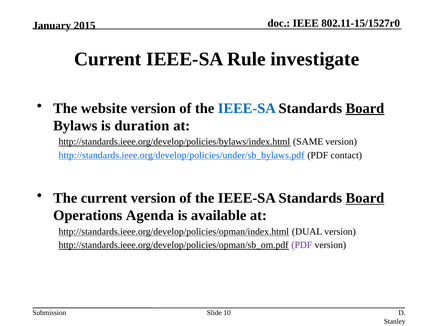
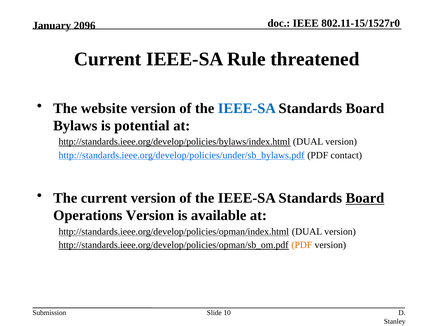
2015: 2015 -> 2096 (85, 25)
investigate: investigate -> threatened (315, 59)
Board underline: present -> none (365, 108)
duration: duration -> potential (142, 125)
http://standards.ieee.org/develop/policies/bylaws/index.html SAME: SAME -> DUAL (308, 141)
Operations Agenda: Agenda -> Version (150, 215)
PDF colour: purple -> orange (302, 245)
